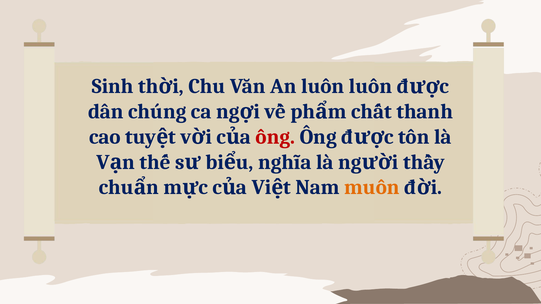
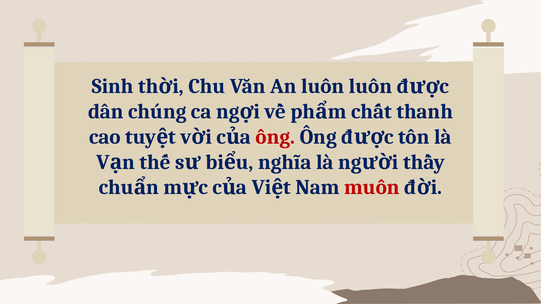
muôn colour: orange -> red (372, 188)
